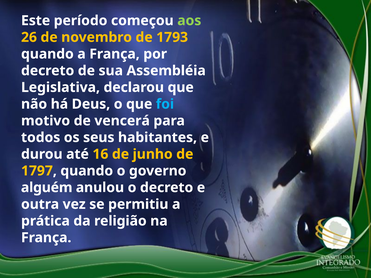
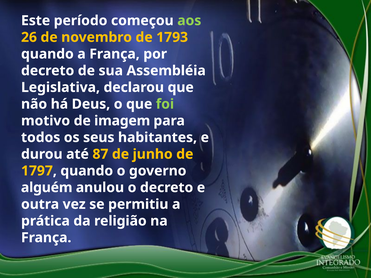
foi colour: light blue -> light green (165, 104)
vencerá: vencerá -> imagem (122, 121)
16: 16 -> 87 (100, 154)
